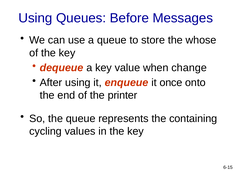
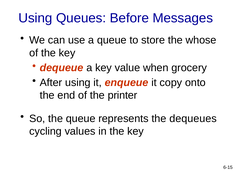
change: change -> grocery (189, 68)
once: once -> copy (171, 83)
containing: containing -> dequeues (193, 119)
